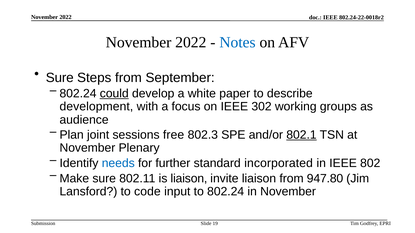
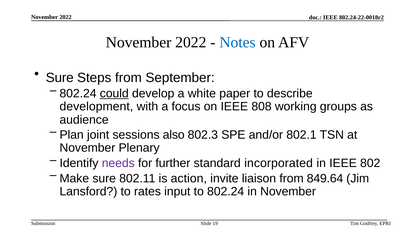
302: 302 -> 808 (262, 107)
free: free -> also (174, 135)
802.1 underline: present -> none (301, 135)
needs colour: blue -> purple (118, 164)
is liaison: liaison -> action (189, 179)
947.80: 947.80 -> 849.64 (325, 179)
code: code -> rates (147, 192)
